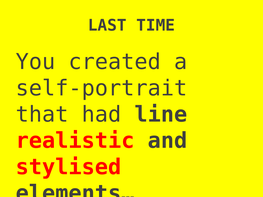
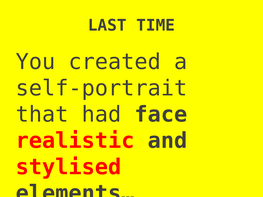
line: line -> face (161, 115)
